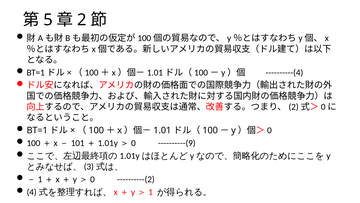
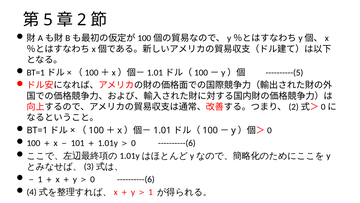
----------(4: ----------(4 -> ----------(5 (284, 72)
100＋x－101＋1.01y＞0 ----------(9: ----------(9 -> ----------(6 (177, 143)
－1＋x＋y＞0 ----------(2: ----------(2 -> ----------(6 (136, 179)
